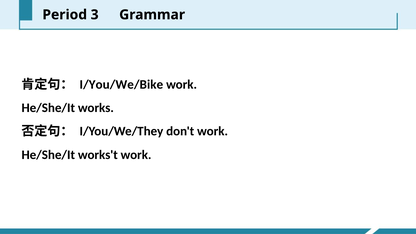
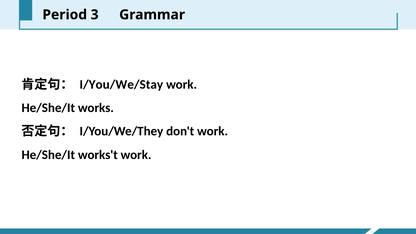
I/You/We/Bike: I/You/We/Bike -> I/You/We/Stay (121, 85)
